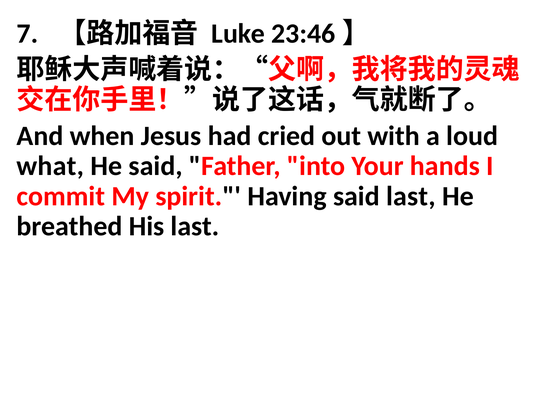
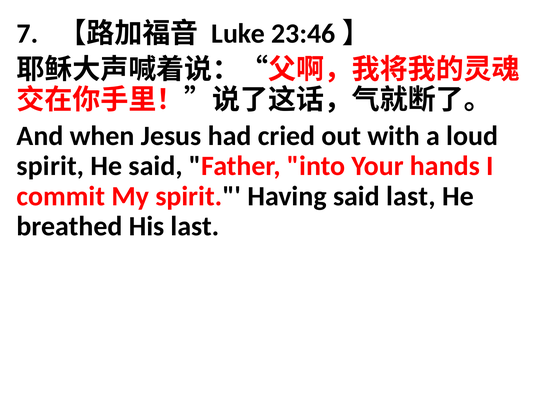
what: what -> spirit (50, 166)
